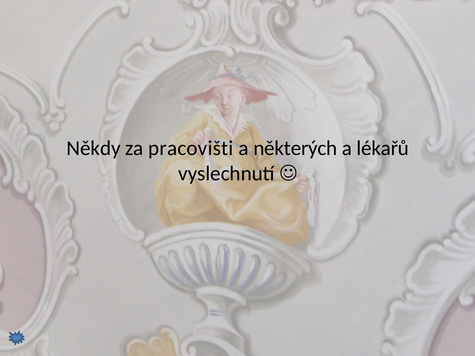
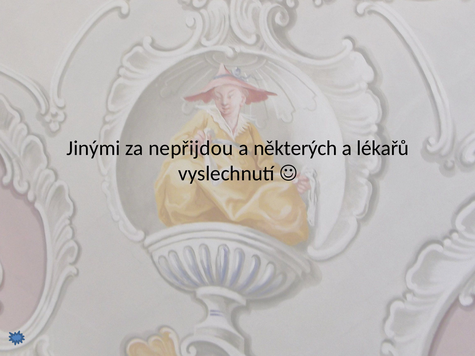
Někdy: Někdy -> Jinými (94, 148)
pracovišti: pracovišti -> nepřijdou (191, 148)
